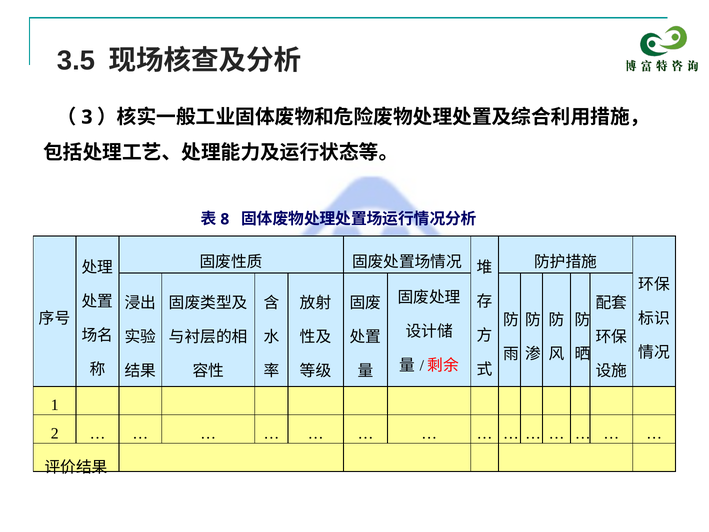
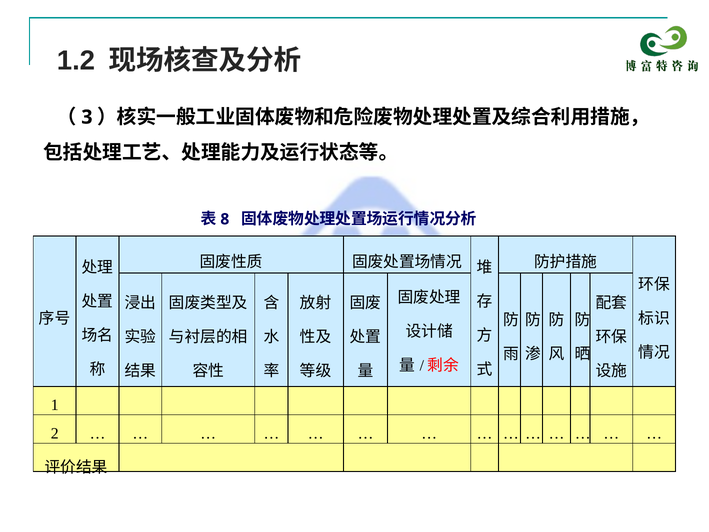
3.5: 3.5 -> 1.2 (76, 61)
